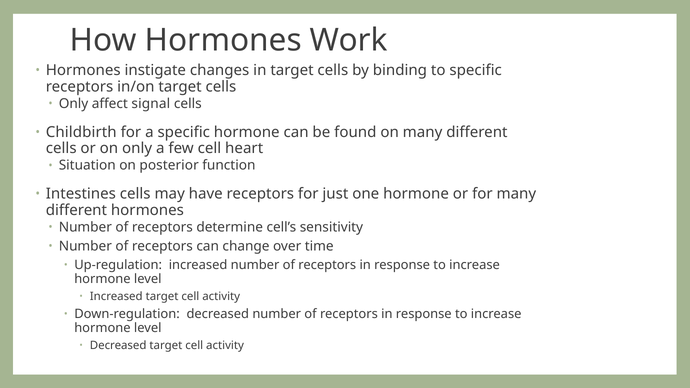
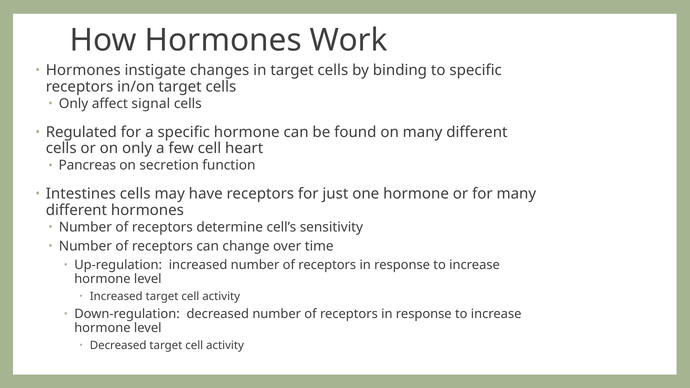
Childbirth: Childbirth -> Regulated (81, 132)
Situation: Situation -> Pancreas (87, 166)
posterior: posterior -> secretion (169, 166)
